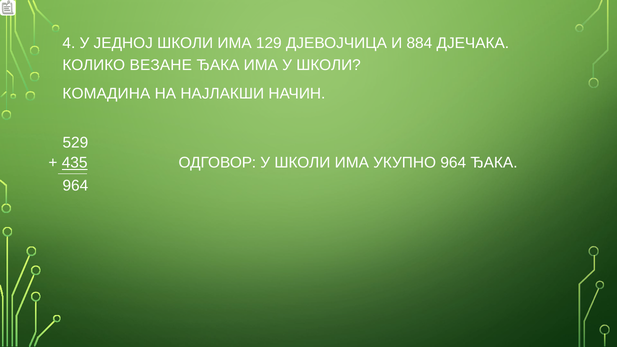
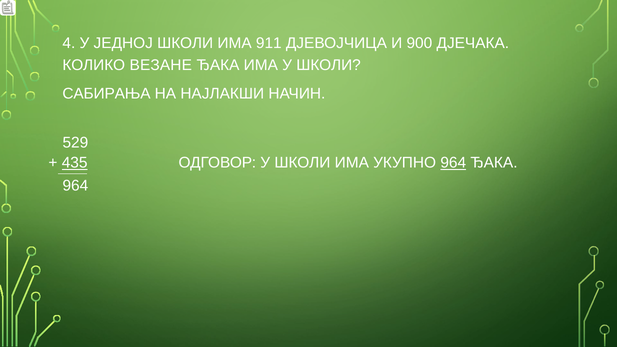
129: 129 -> 911 (269, 43)
884: 884 -> 900 (419, 43)
КОМАДИНА: КОМАДИНА -> САБИРАЊА (107, 94)
964 underline: none -> present (453, 163)
